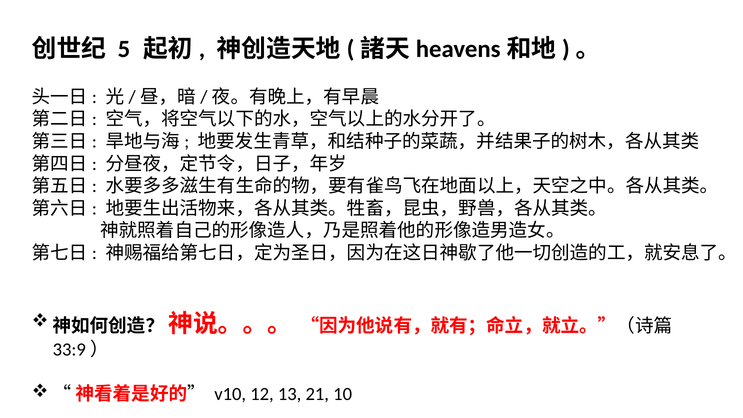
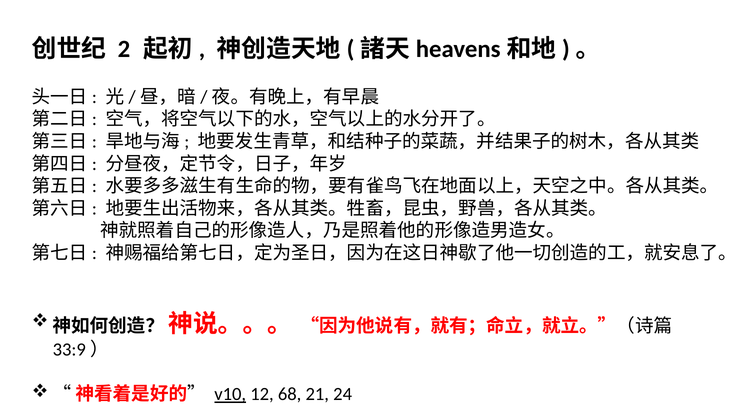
5: 5 -> 2 (124, 49)
v10 underline: none -> present (230, 394)
13: 13 -> 68 (290, 394)
10: 10 -> 24 (343, 394)
